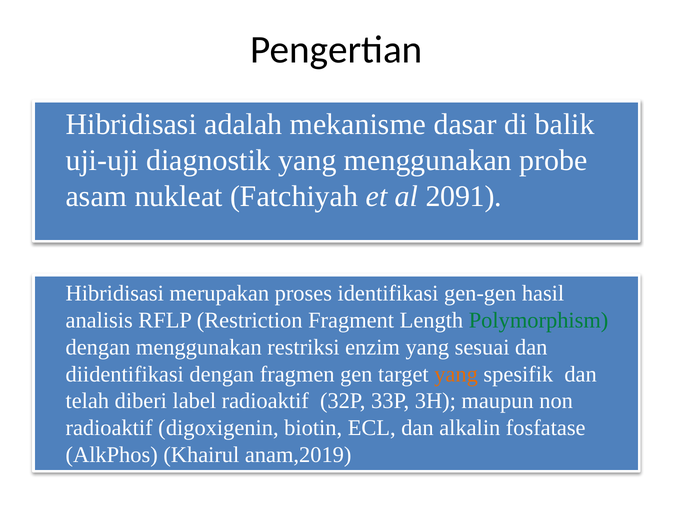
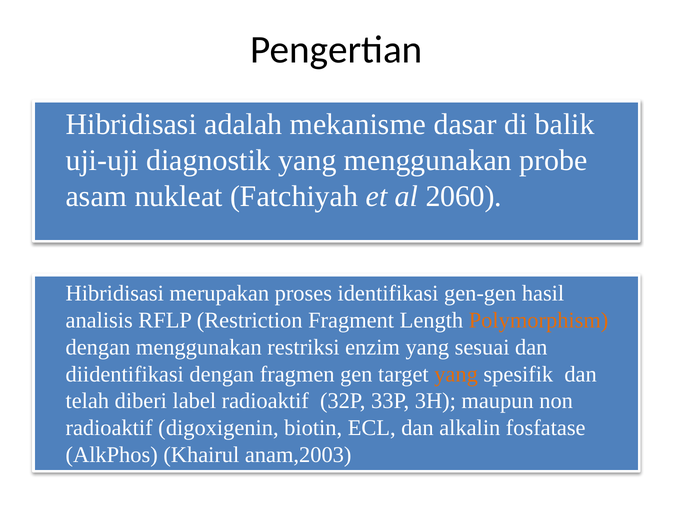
2091: 2091 -> 2060 (464, 196)
Polymorphism colour: green -> orange (539, 320)
anam,2019: anam,2019 -> anam,2003 (298, 455)
